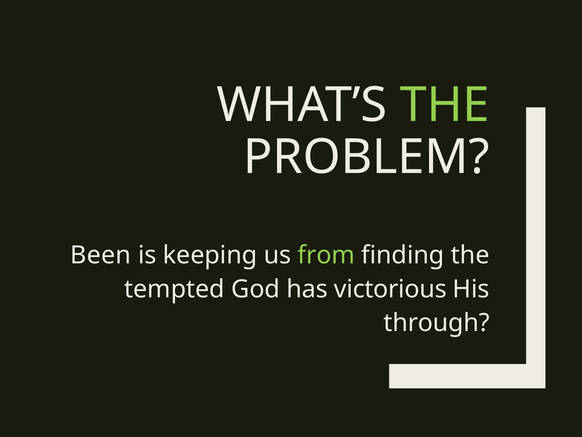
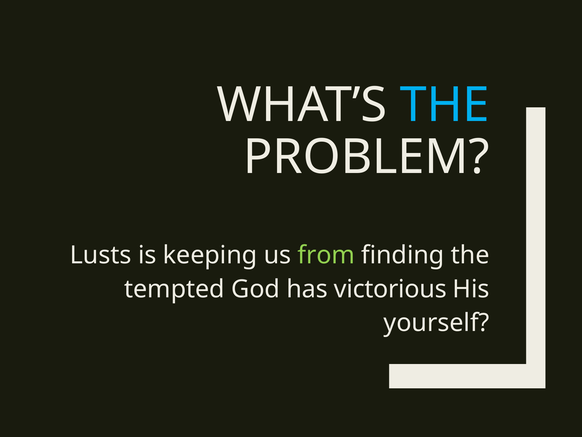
THE colour: light green -> light blue (445, 105)
Been: Been -> Lusts (101, 255)
through: through -> yourself (437, 322)
